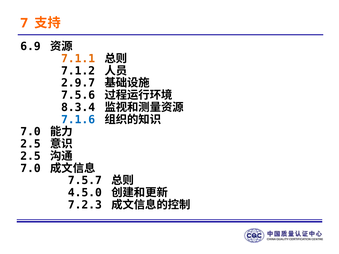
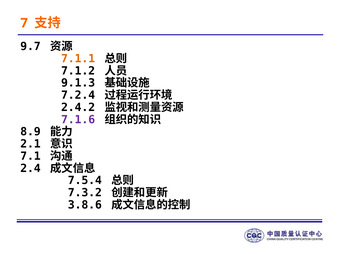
6.9: 6.9 -> 9.7 (30, 46)
2.9.7: 2.9.7 -> 9.1.3 (78, 83)
7.5.6: 7.5.6 -> 7.2.4 (78, 95)
8.3.4: 8.3.4 -> 2.4.2 (78, 107)
7.1.6 colour: blue -> purple (78, 120)
7.0: 7.0 -> 8.9 (30, 132)
2.5: 2.5 -> 2.1 (30, 144)
2.5: 2.5 -> 7.1 (30, 156)
7.0: 7.0 -> 2.4 (30, 168)
7.5.7: 7.5.7 -> 7.5.4 (85, 181)
4.5.0: 4.5.0 -> 7.3.2 (85, 193)
7.2.3: 7.2.3 -> 3.8.6 (85, 205)
